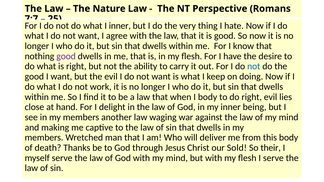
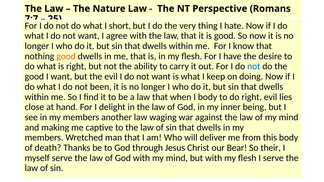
I inner: inner -> short (120, 26)
good colour: purple -> orange (66, 56)
work: work -> been (101, 87)
Sold: Sold -> Bear (237, 148)
